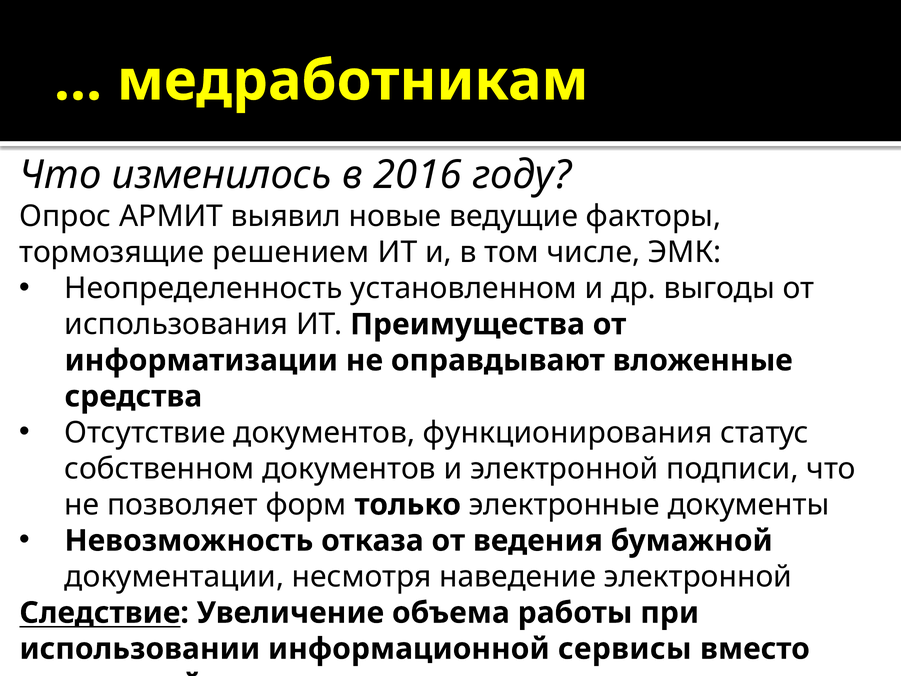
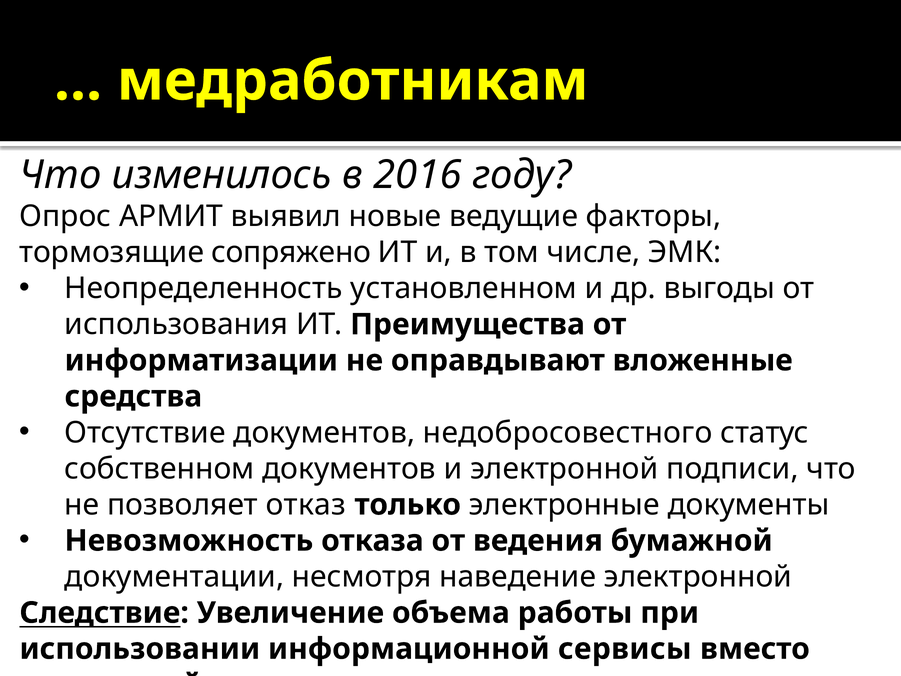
решением: решением -> сопряжено (291, 252)
функционирования: функционирования -> недобросовестного (568, 432)
форм: форм -> отказ (306, 505)
